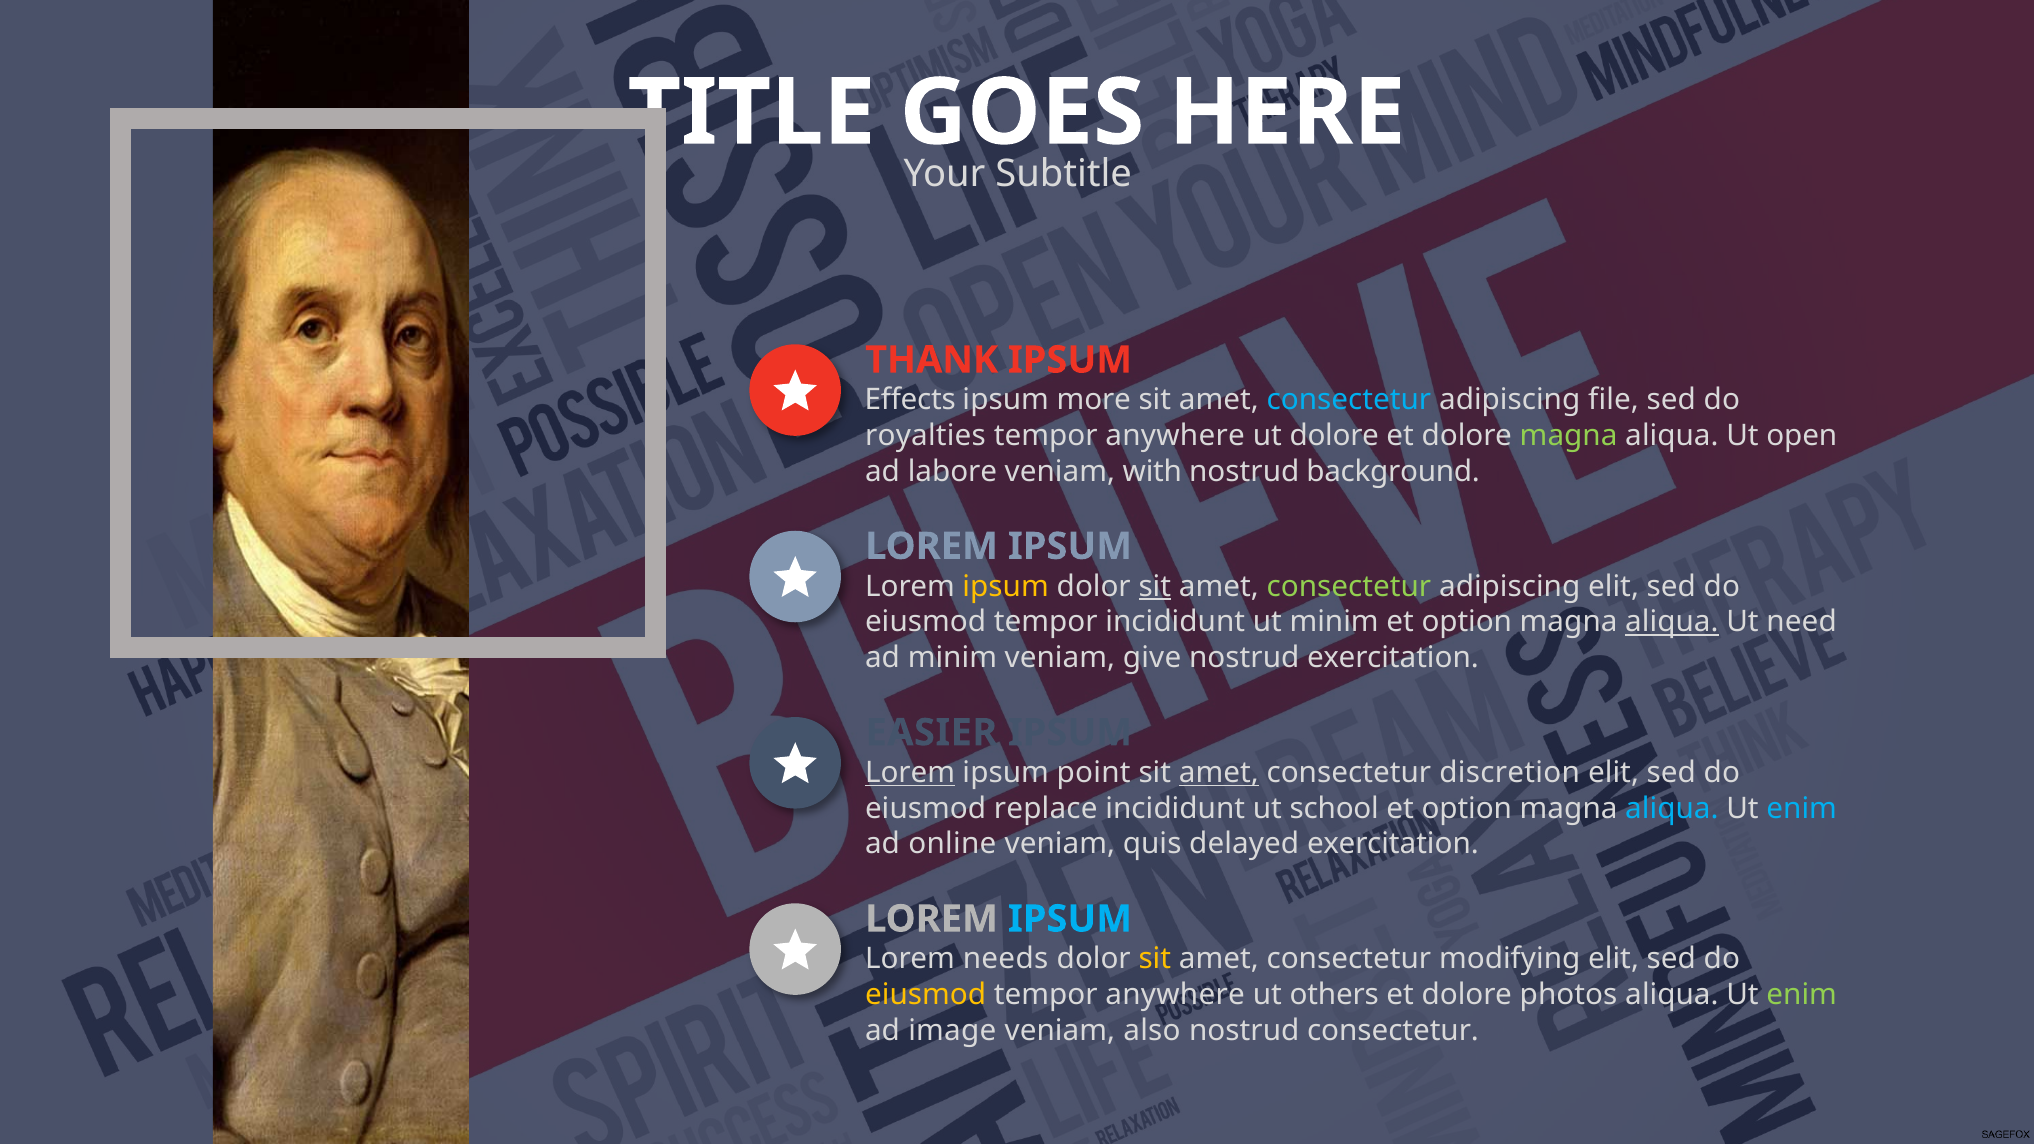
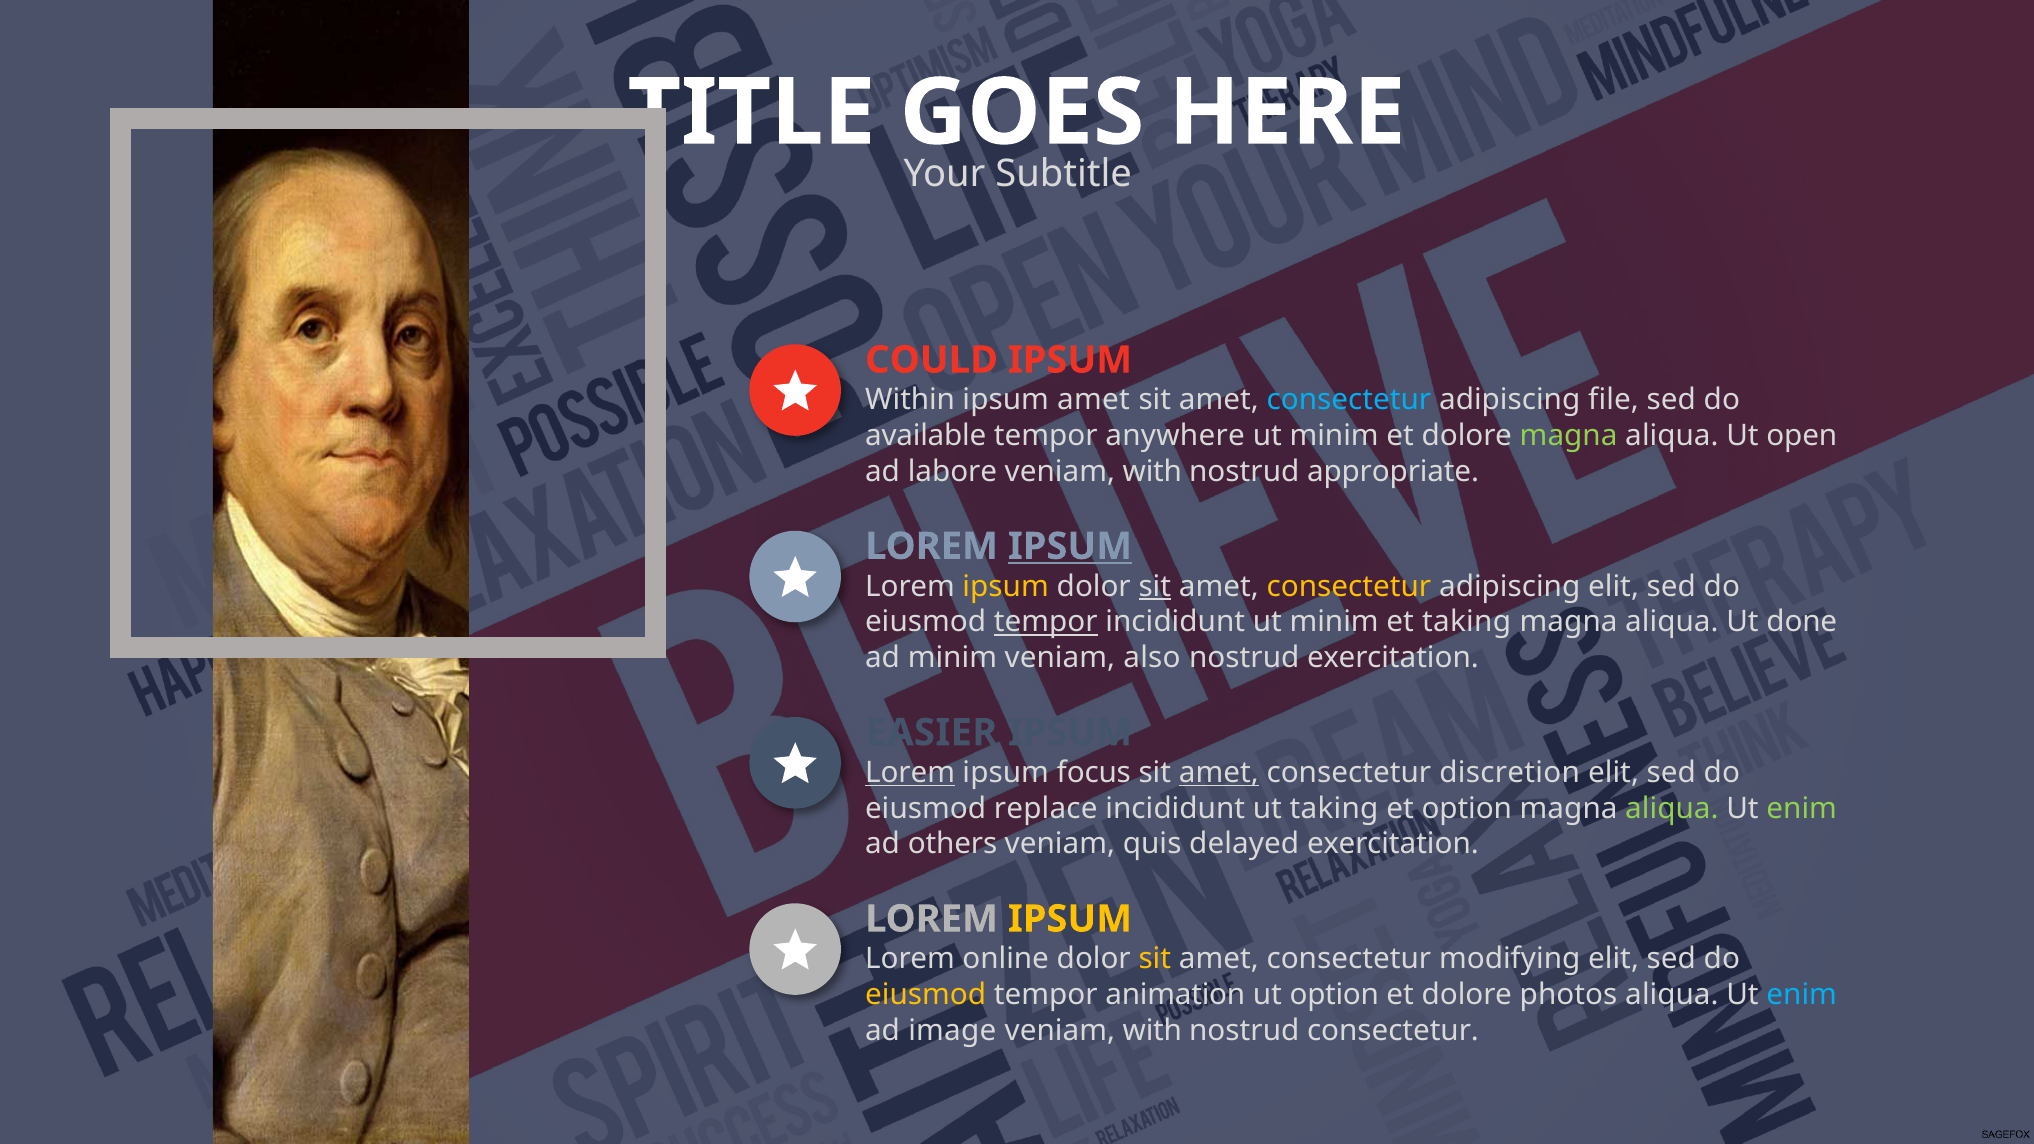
THANK: THANK -> COULD (932, 360)
Effects: Effects -> Within (910, 400)
ipsum more: more -> amet (1094, 400)
royalties: royalties -> available (926, 436)
dolore: dolore -> minim (1334, 436)
background: background -> appropriate (1393, 471)
IPSUM underline: none -> present (1070, 546)
consectetur colour: light green -> yellow (1349, 587)
tempor underline: none -> present (1046, 622)
option: option -> taking (1467, 622)
aliqua underline: present -> none (1672, 622)
need: need -> done (1802, 622)
give: give -> also (1152, 658)
point: point -> focus (1094, 773)
ut school: school -> taking (1334, 808)
aliqua colour: light blue -> light green (1672, 808)
enim colour: light blue -> light green (1802, 808)
online: online -> others (953, 844)
IPSUM colour: light blue -> yellow (1070, 919)
needs: needs -> online (1006, 959)
anywhere: anywhere -> animation (1175, 995)
ut others: others -> option (1334, 995)
enim colour: light green -> light blue (1802, 995)
also: also -> with (1152, 1030)
